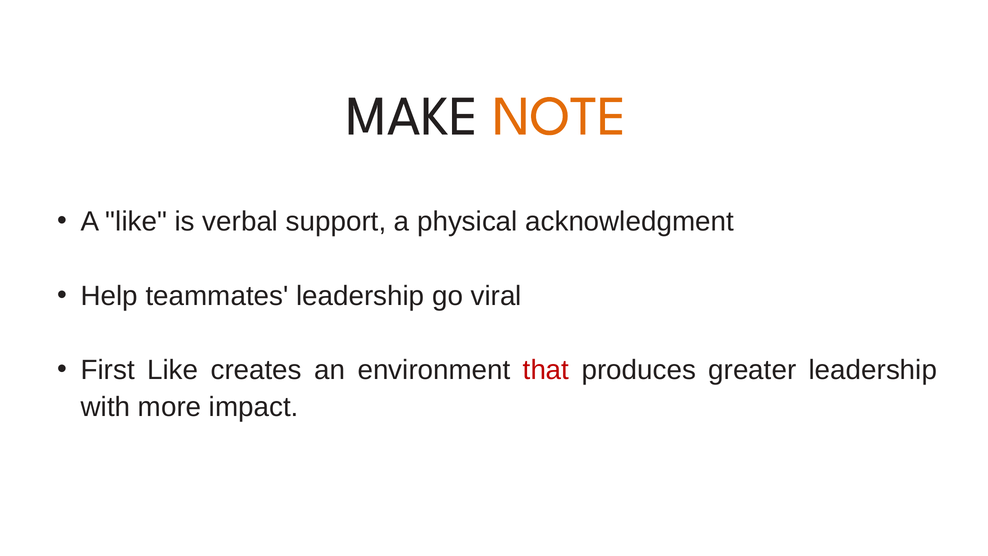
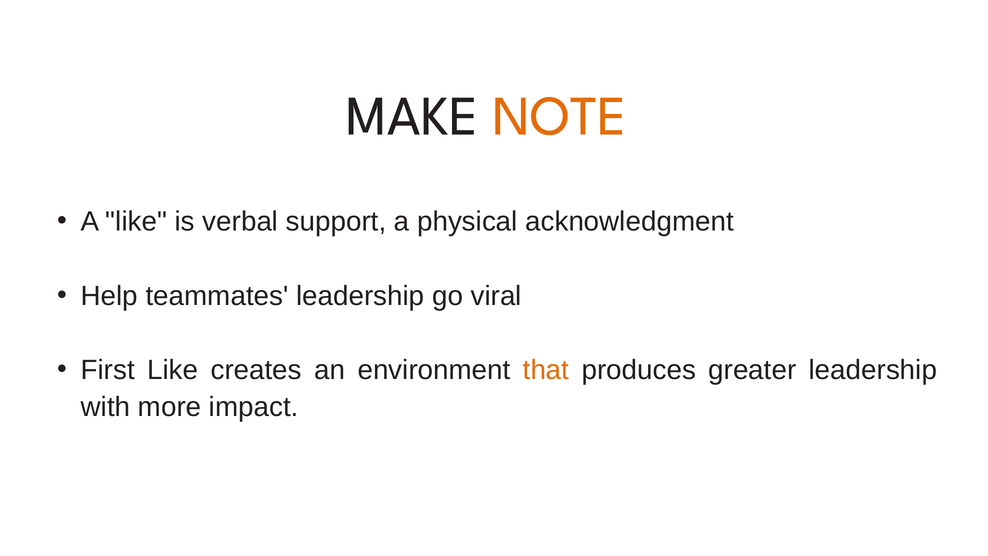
that colour: red -> orange (546, 370)
